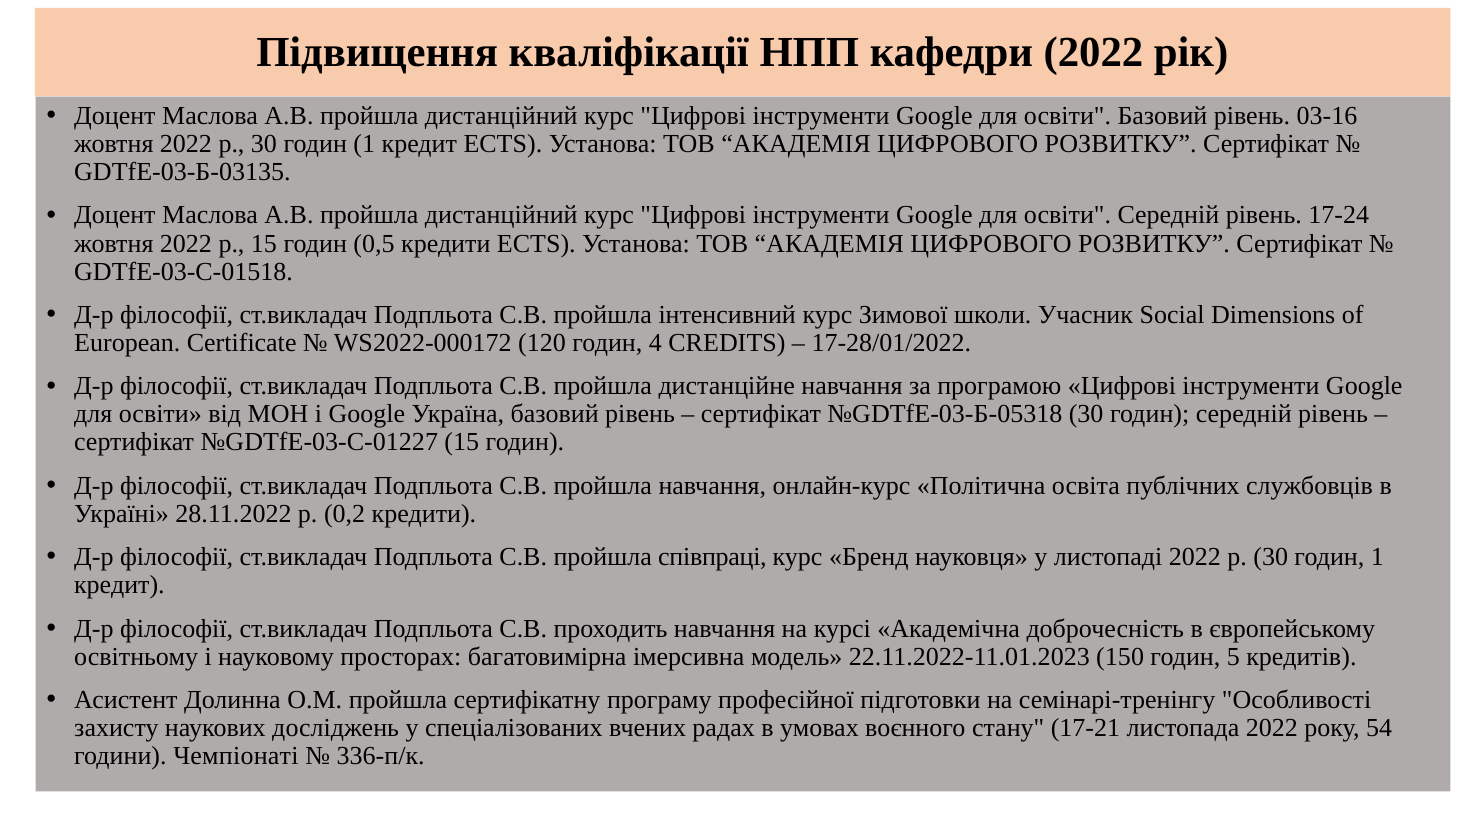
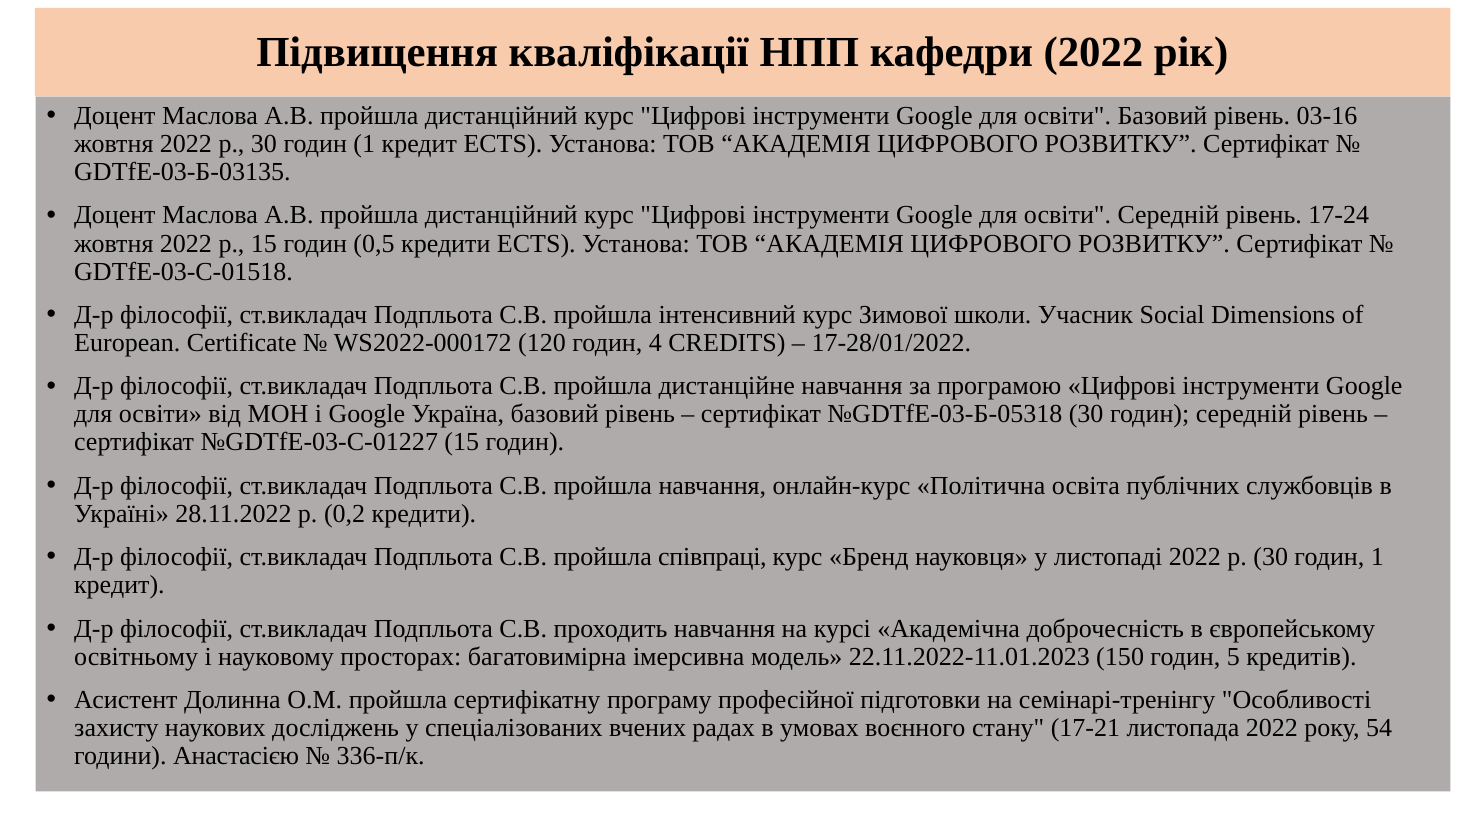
Чемпіонаті: Чемпіонаті -> Анастасією (236, 756)
